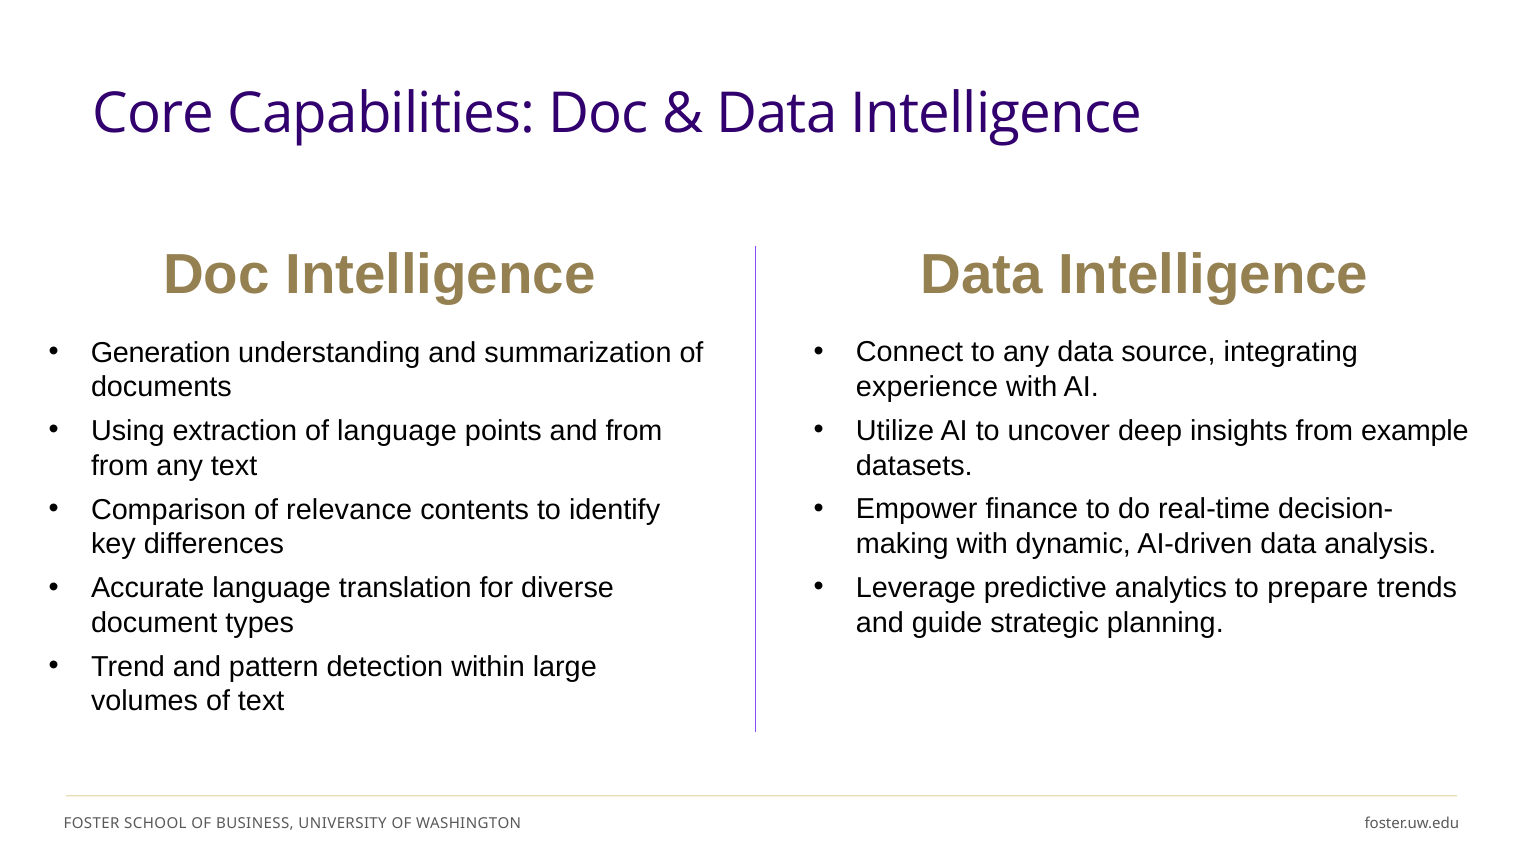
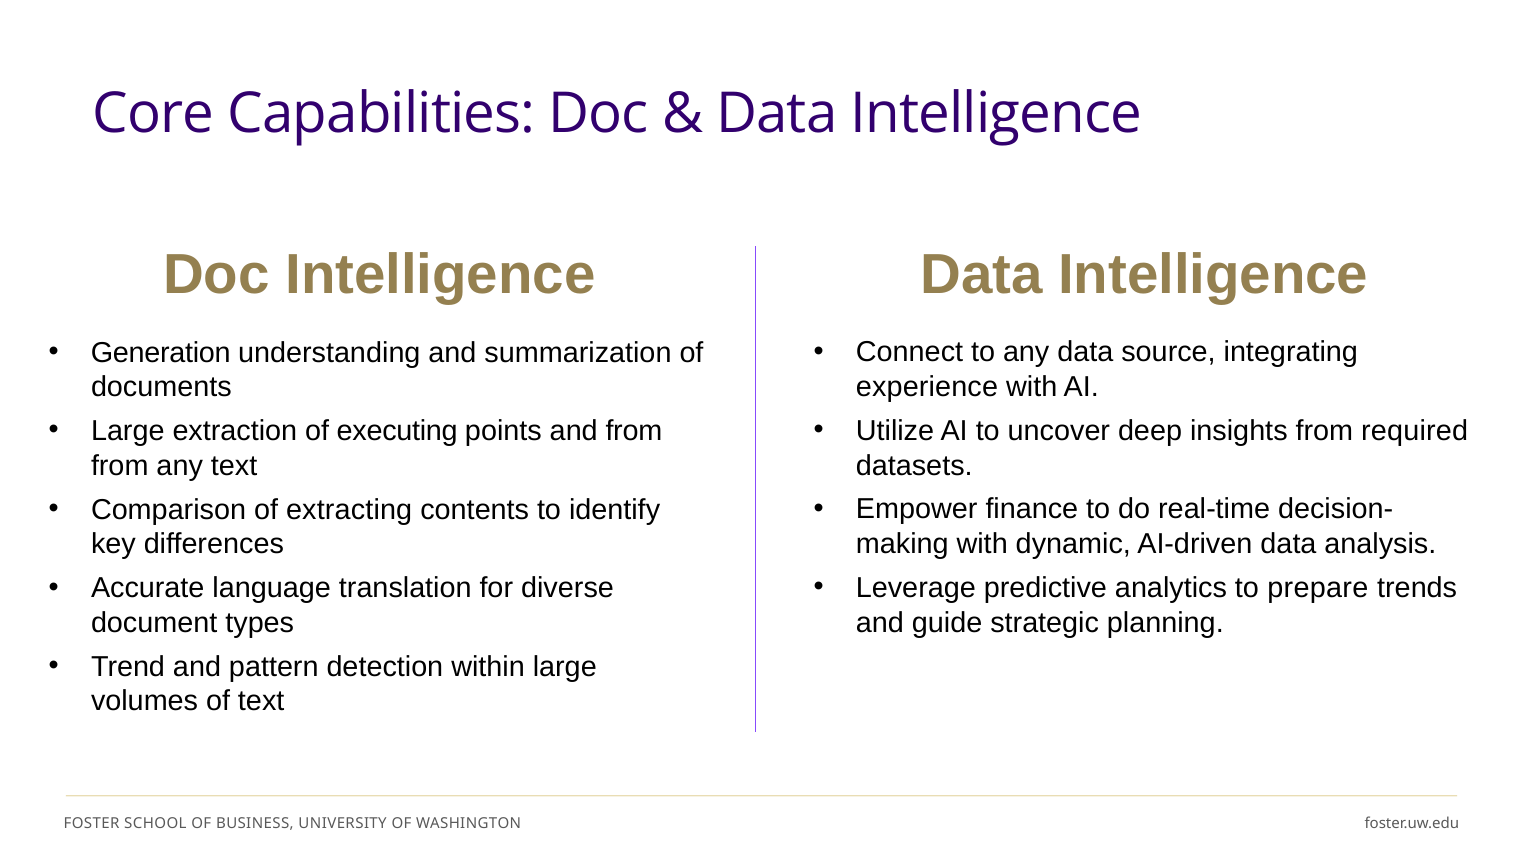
example: example -> required (1415, 431)
Using: Using -> Large (128, 431)
of language: language -> executing (397, 431)
relevance: relevance -> extracting (349, 510)
